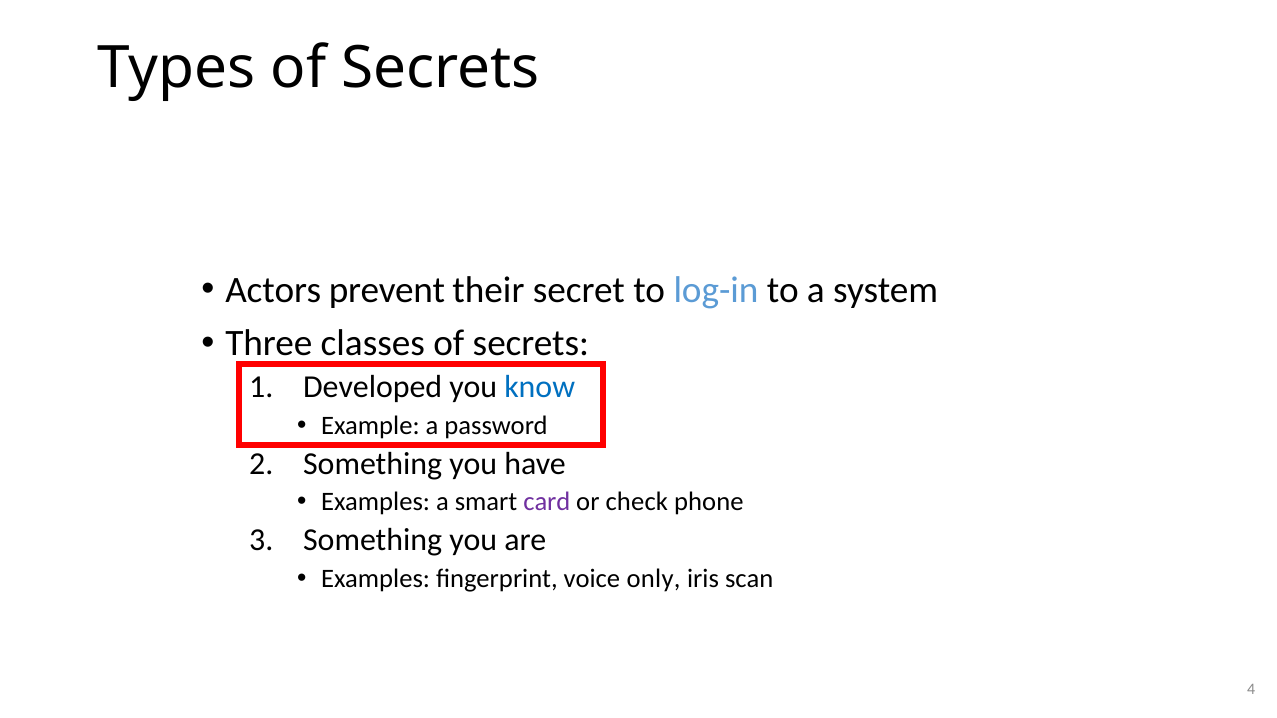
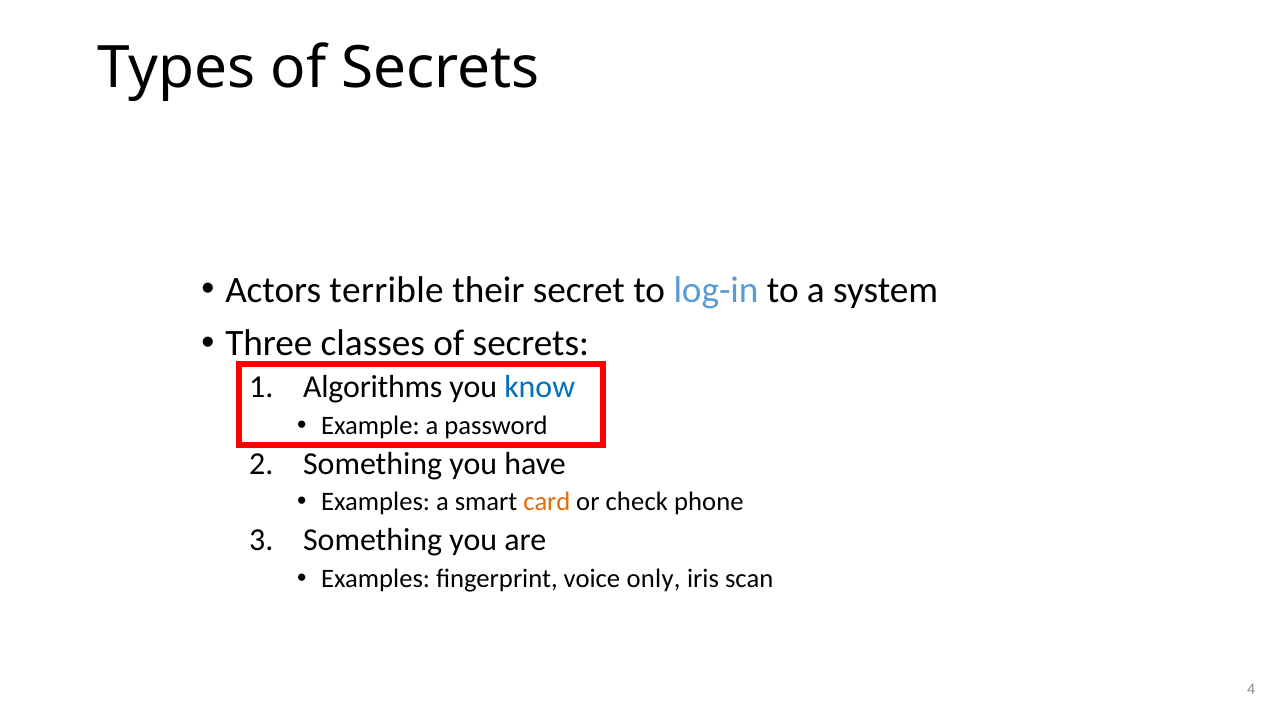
prevent: prevent -> terrible (387, 290)
Developed: Developed -> Algorithms (373, 388)
card colour: purple -> orange (547, 502)
